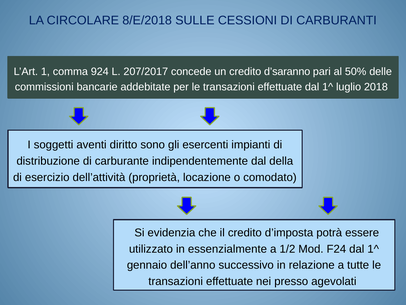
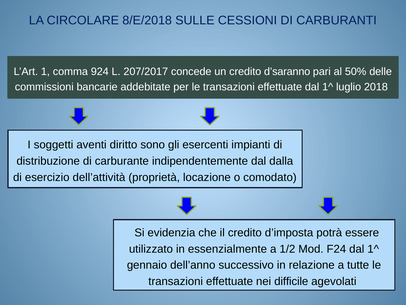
della: della -> dalla (281, 161)
presso: presso -> difficile (291, 281)
